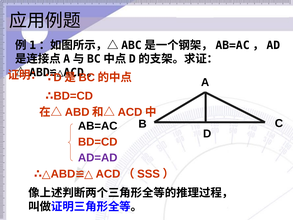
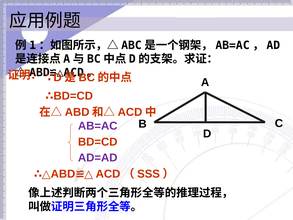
AB=AC colour: black -> purple (98, 126)
